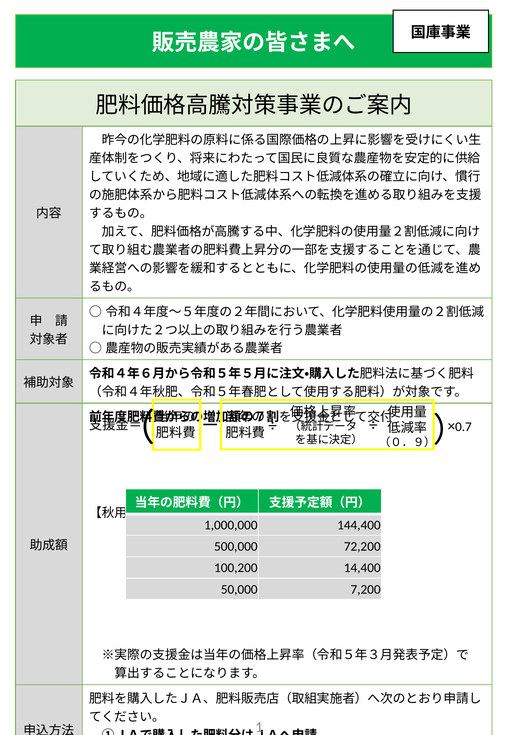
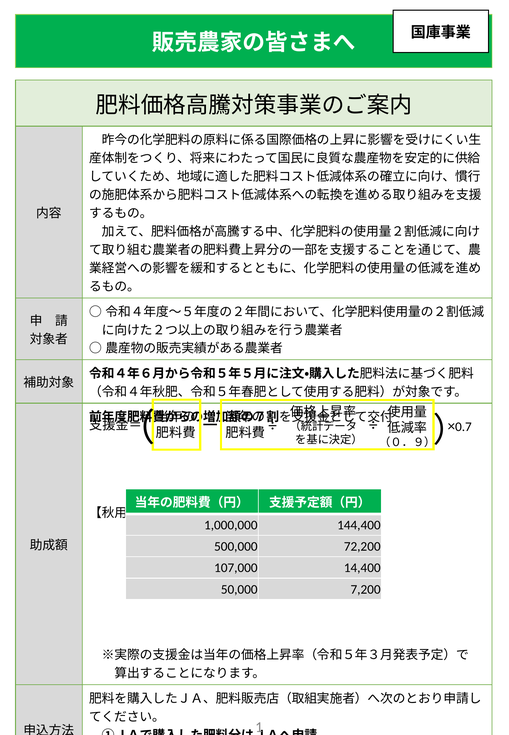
100,200: 100,200 -> 107,000 (236, 568)
